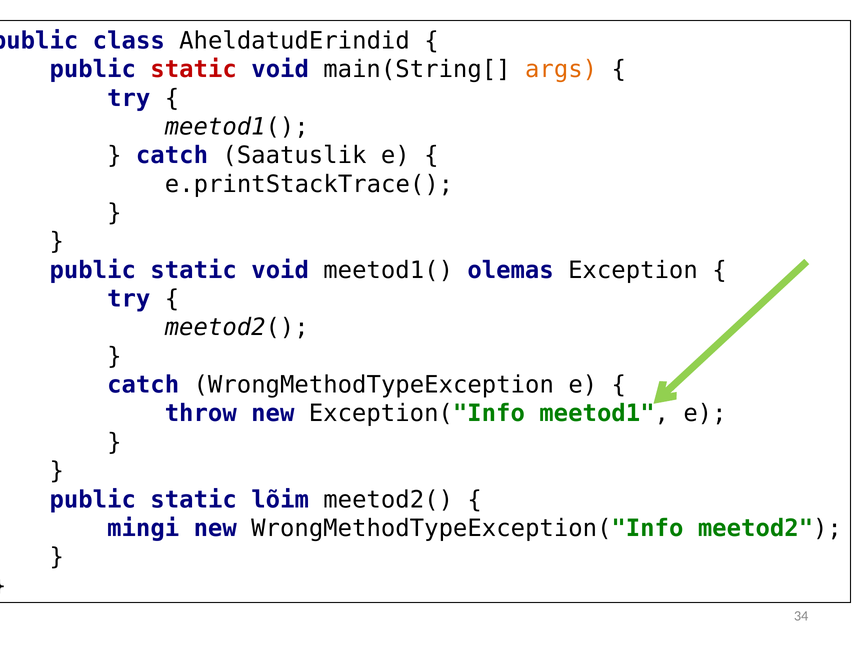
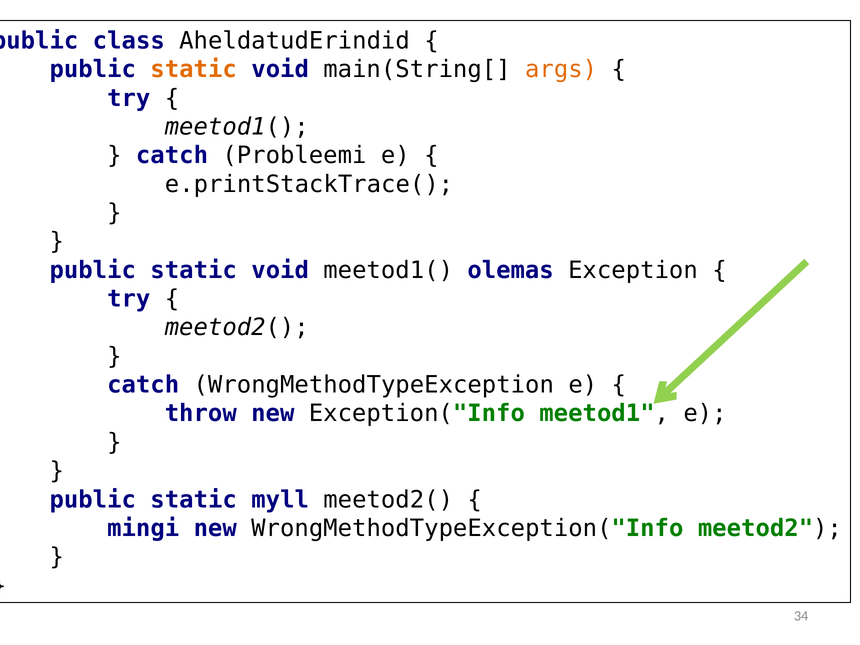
static colour: red -> orange (194, 69)
Saatuslik: Saatuslik -> Probleemi (294, 155)
lõim: lõim -> myll (280, 500)
